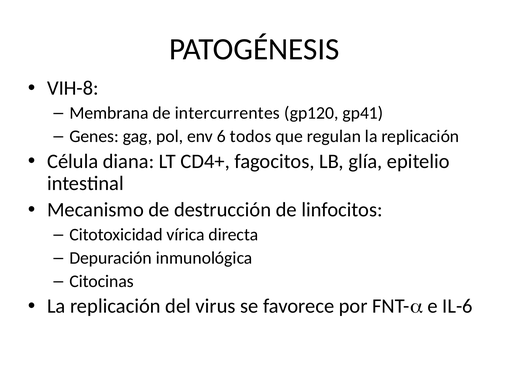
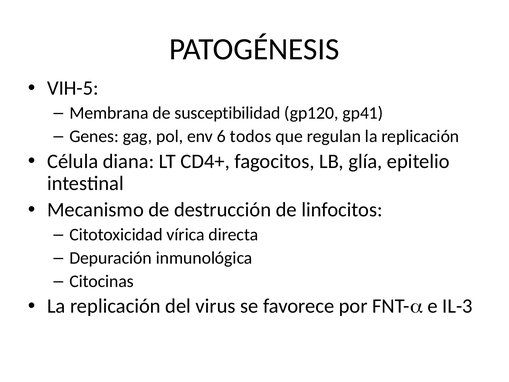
VIH-8: VIH-8 -> VIH-5 (73, 88)
intercurrentes: intercurrentes -> susceptibilidad (227, 113)
IL-6: IL-6 -> IL-3 (457, 306)
